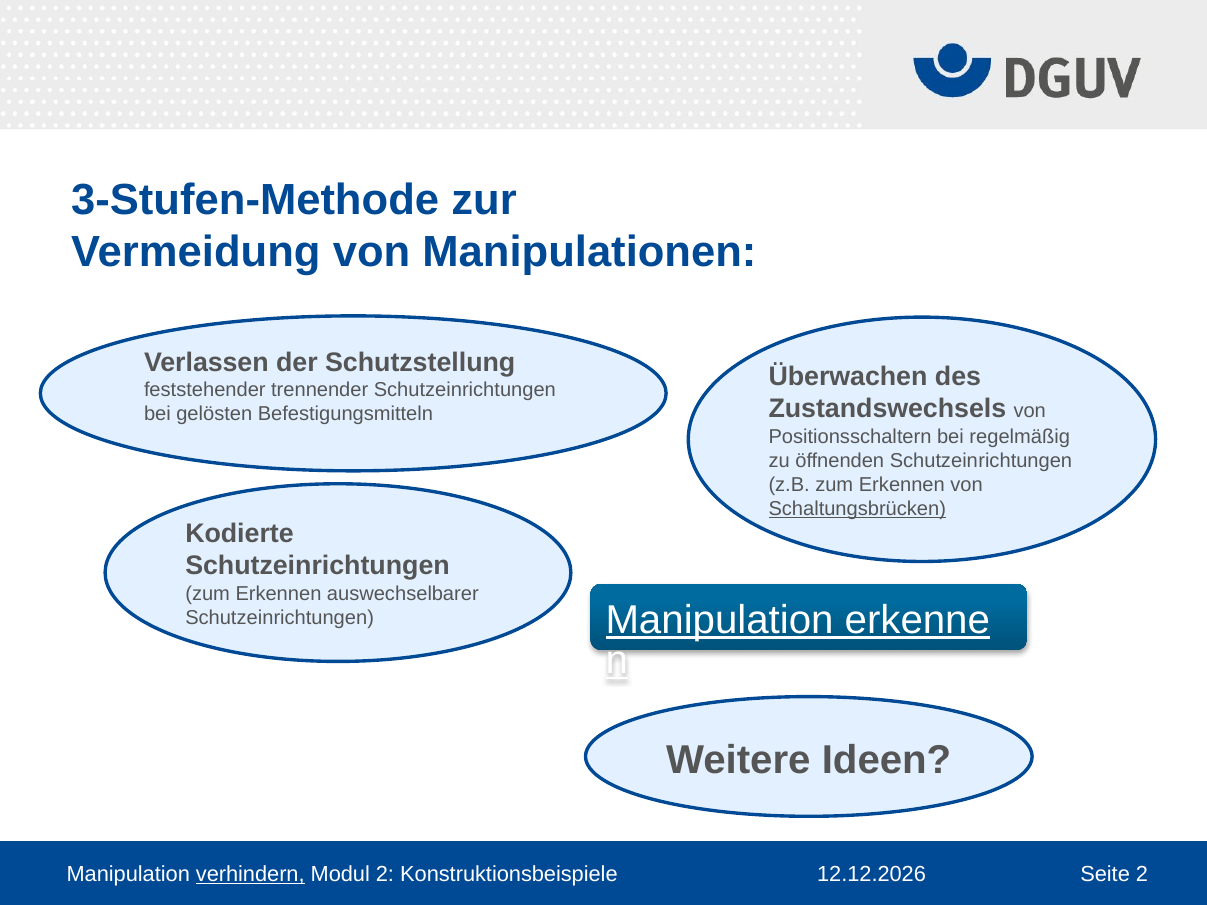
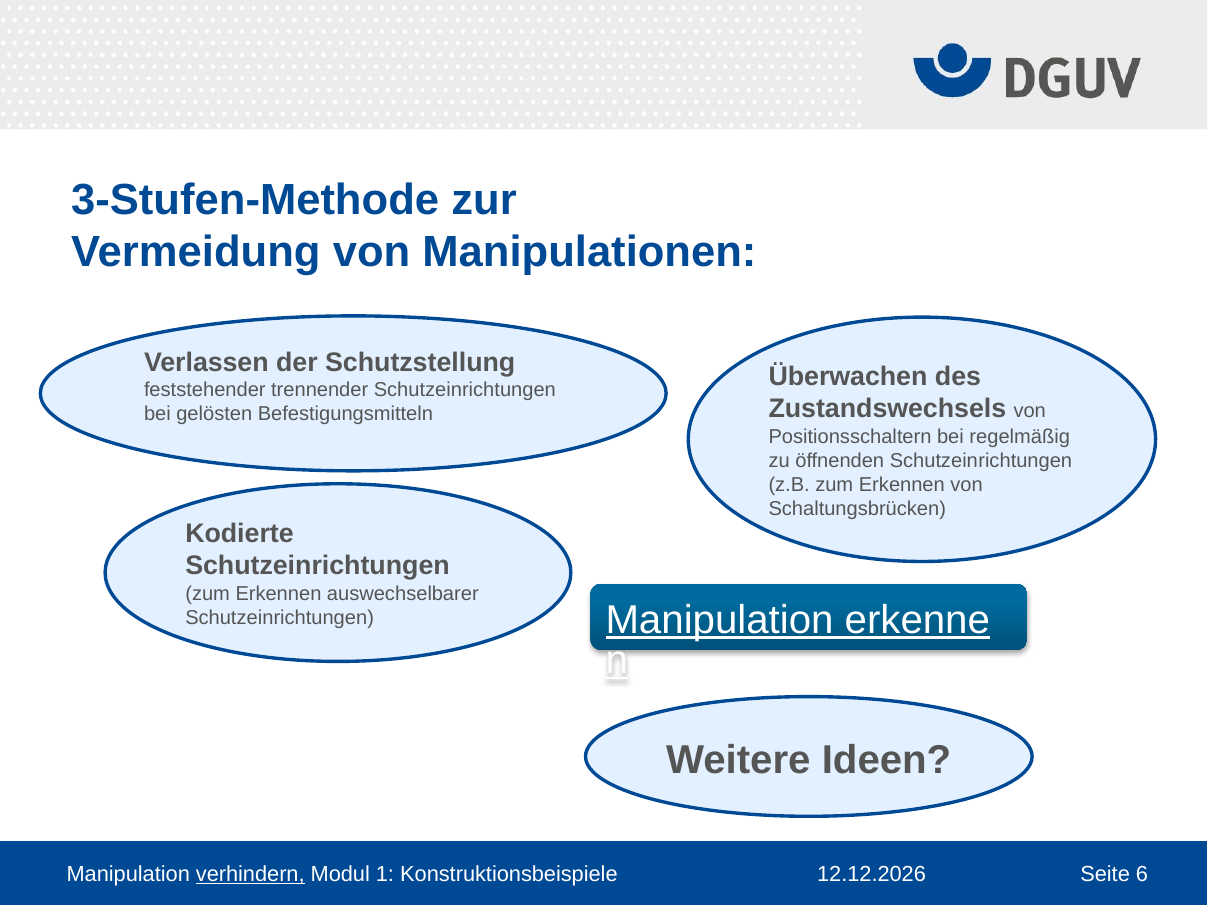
Schaltungsbrücken underline: present -> none (857, 509)
Modul 2: 2 -> 1 (385, 874)
Seite 2: 2 -> 6 (1142, 874)
